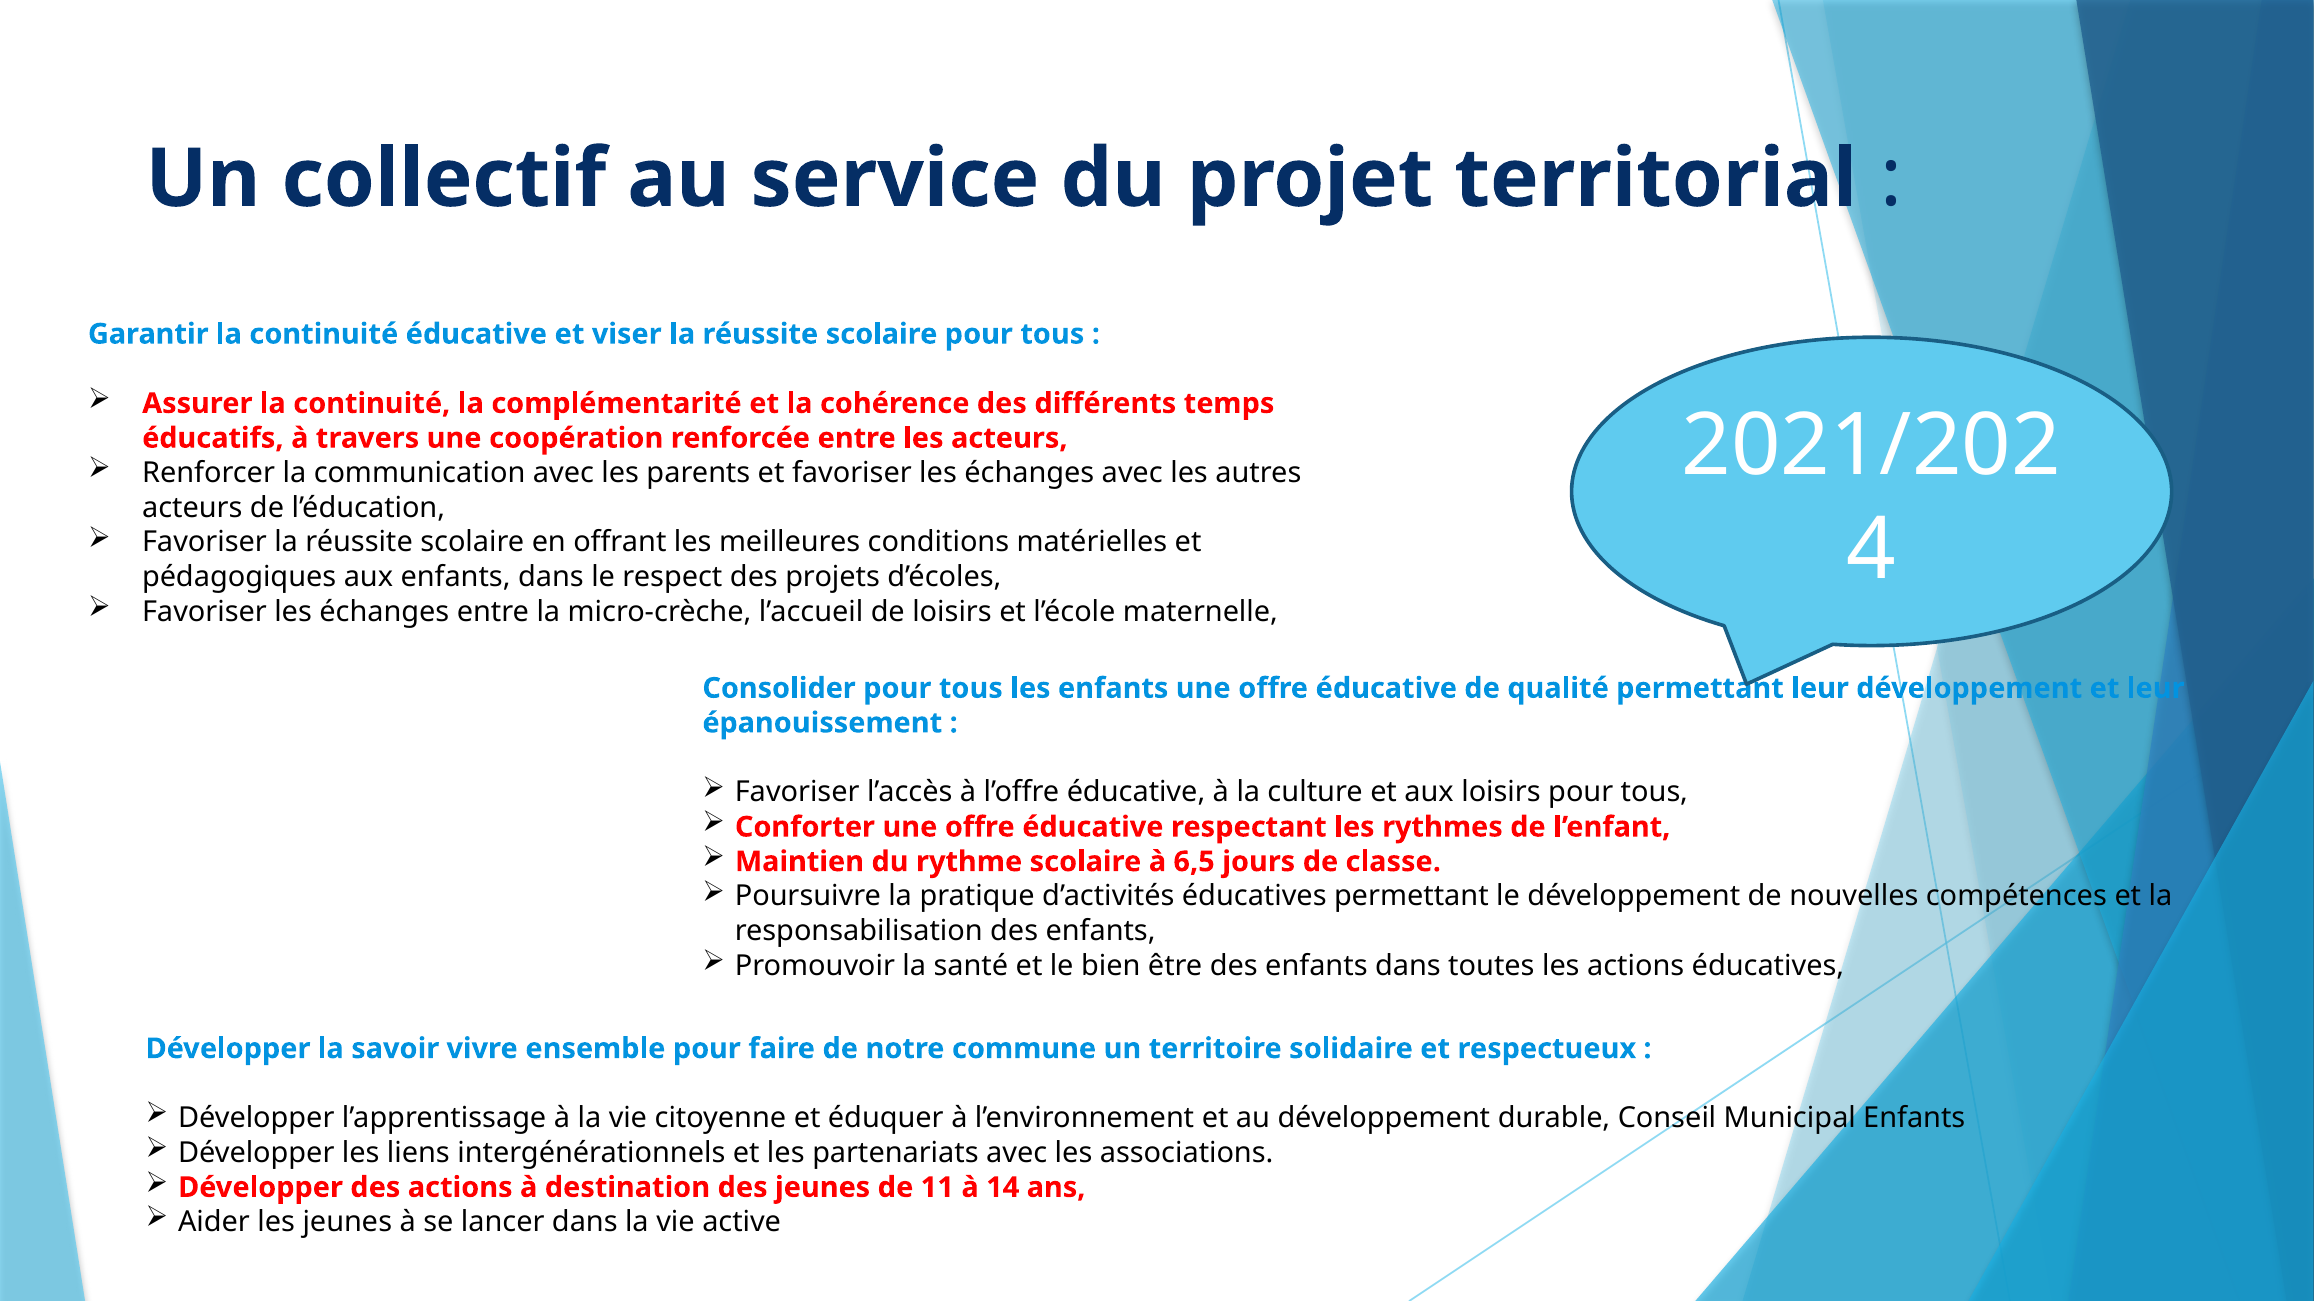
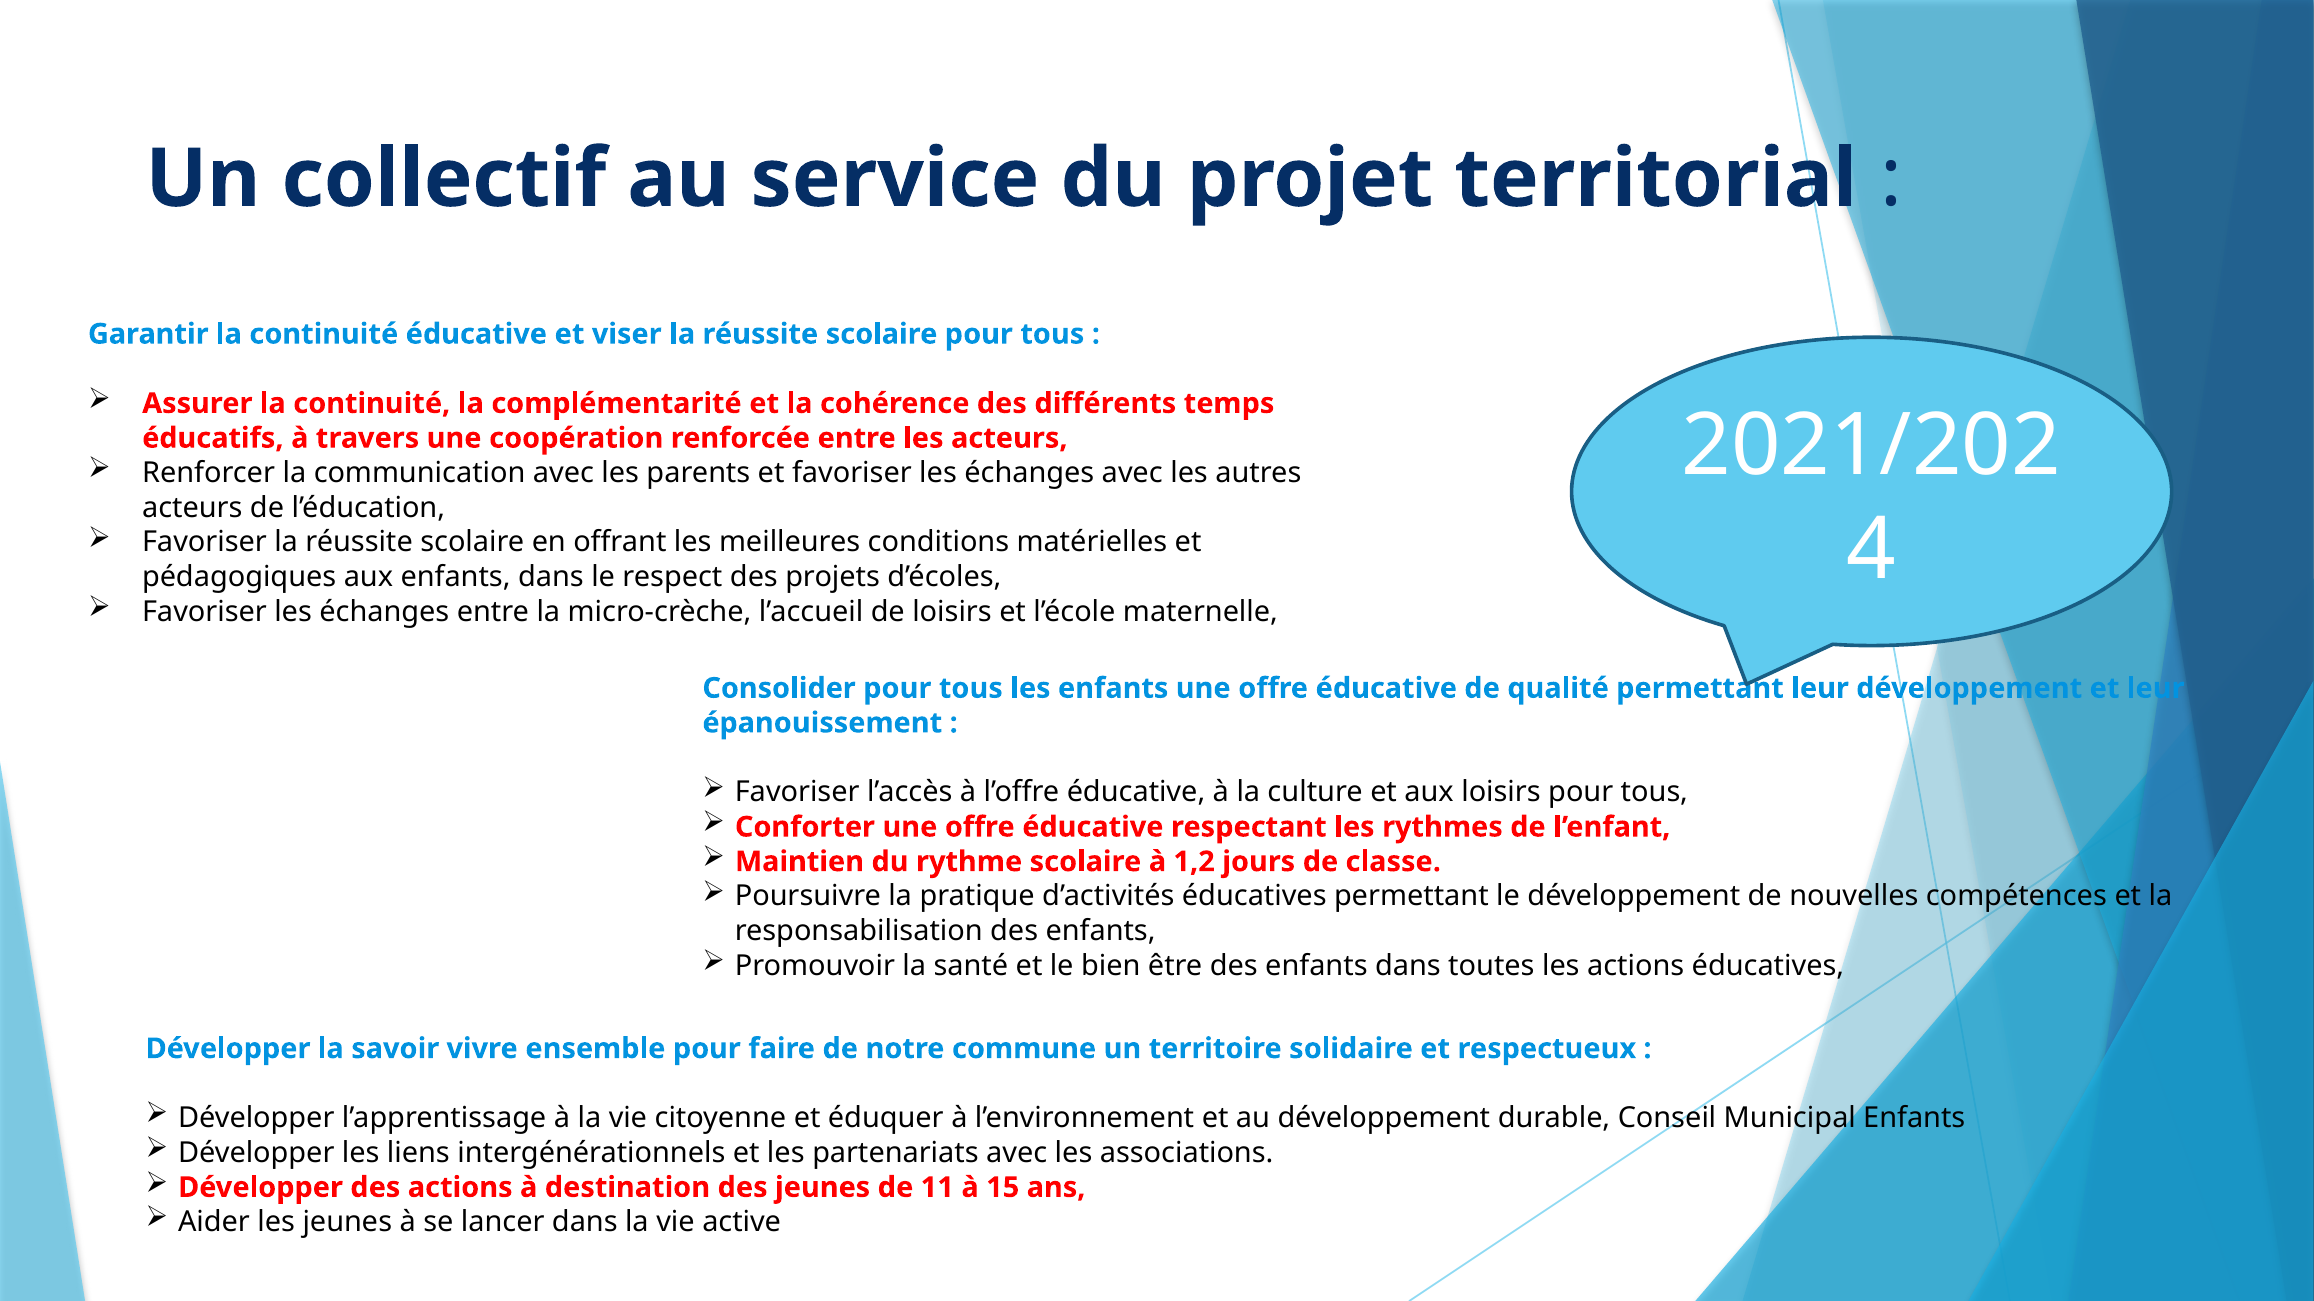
6,5: 6,5 -> 1,2 (1194, 862)
14: 14 -> 15 (1003, 1188)
